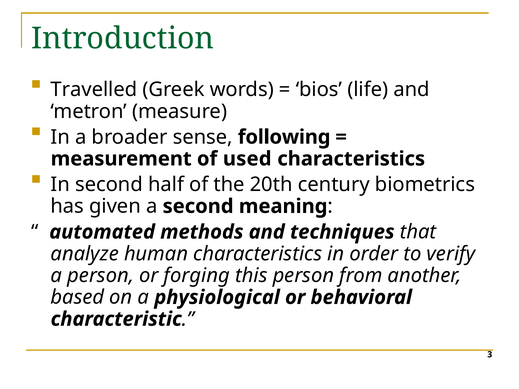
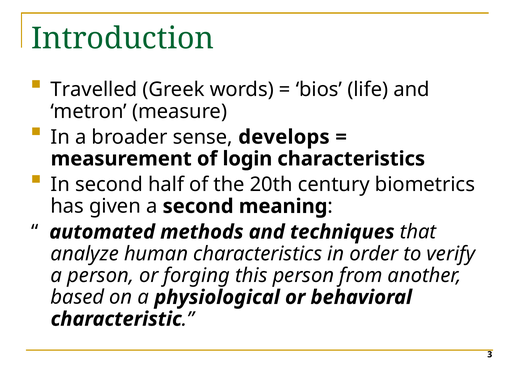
following: following -> develops (284, 137)
used: used -> login (247, 159)
